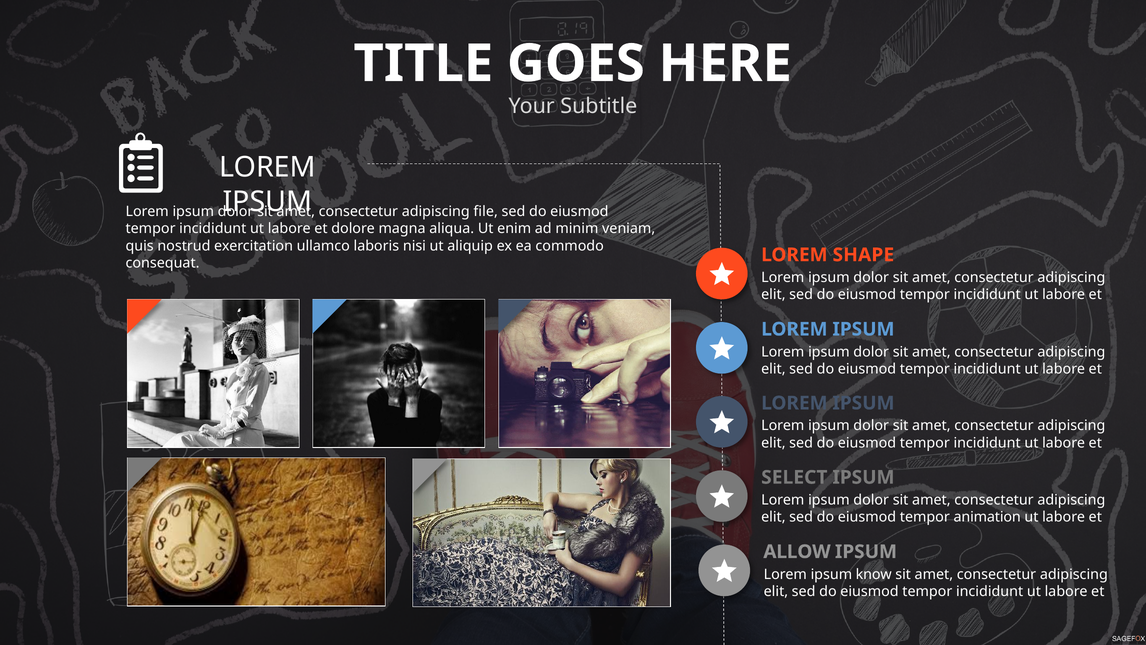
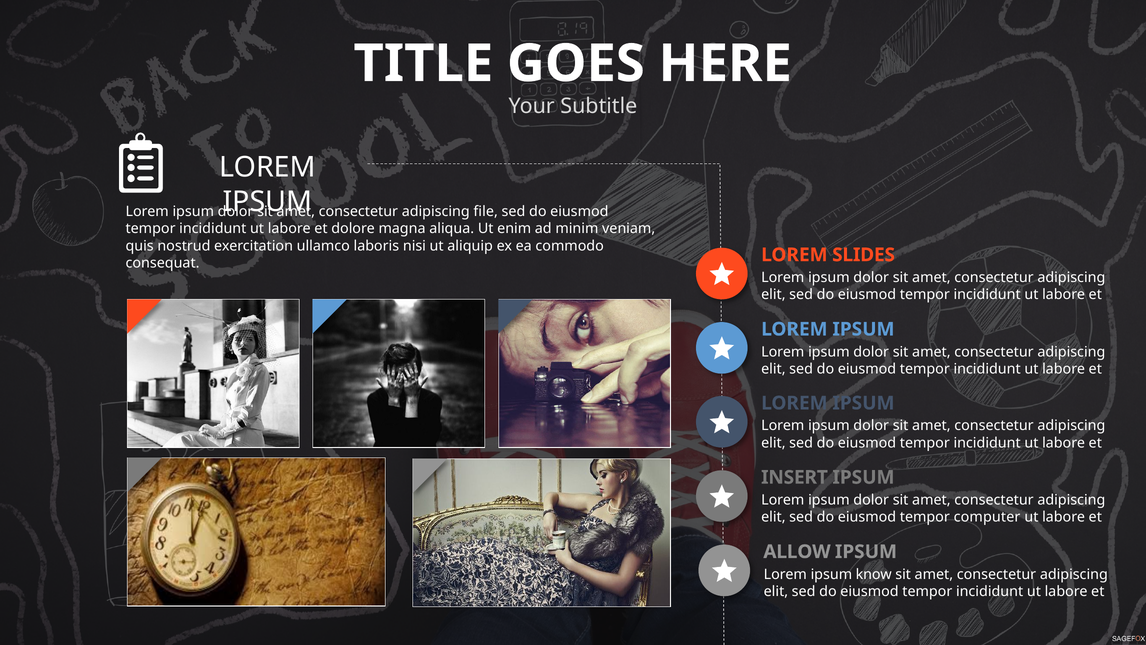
SHAPE: SHAPE -> SLIDES (864, 255)
SELECT: SELECT -> INSERT (794, 477)
animation: animation -> computer (987, 517)
